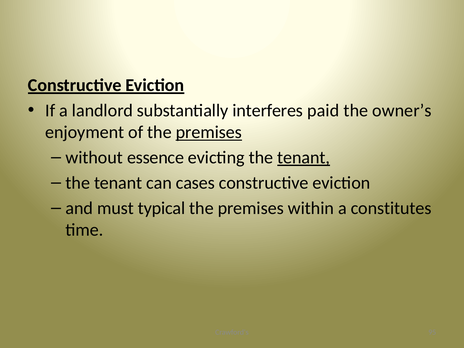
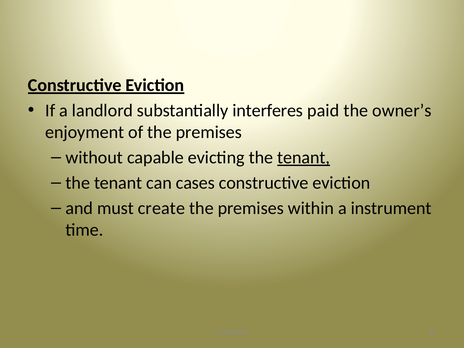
premises underline: present -> none (209, 132)
essence: essence -> capable (155, 158)
typical: typical -> create (161, 208)
constitutes: constitutes -> instrument (391, 208)
